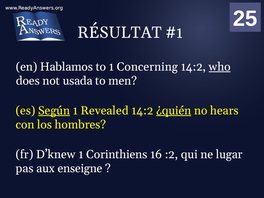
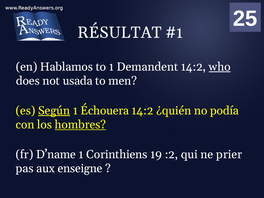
Concerning: Concerning -> Demandent (147, 67)
Revealed: Revealed -> Échouera (105, 111)
¿quién underline: present -> none (174, 111)
hears: hears -> podía (224, 111)
hombres underline: none -> present (80, 125)
D’knew: D’knew -> D’name (56, 154)
Corinthiens 16: 16 -> 19 (156, 154)
lugar: lugar -> prier (229, 154)
